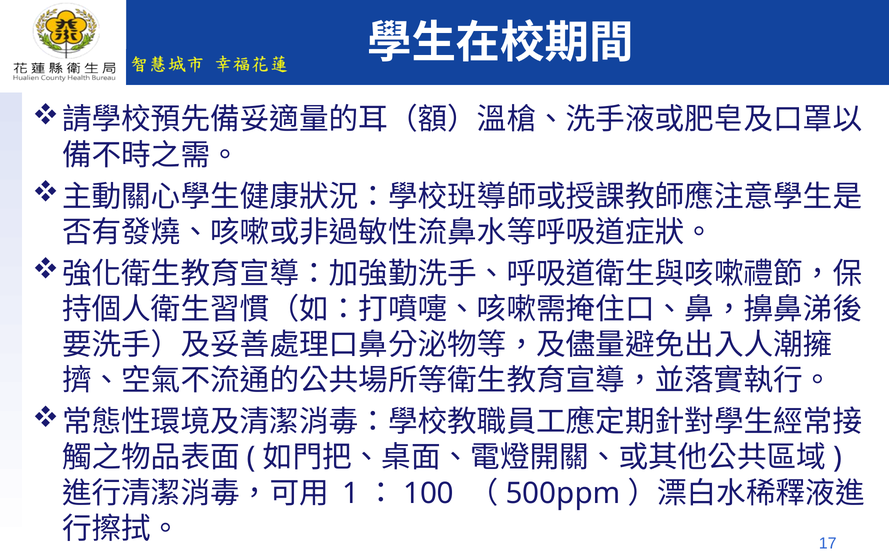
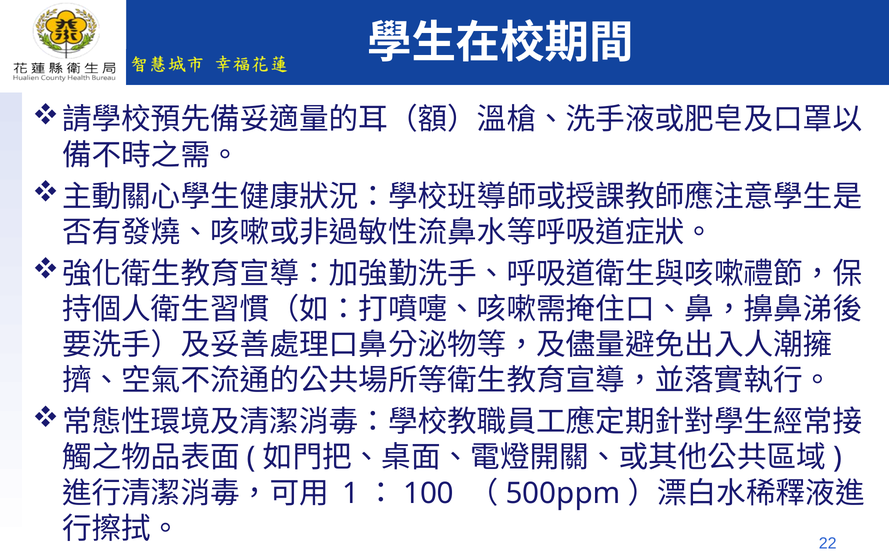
17: 17 -> 22 (828, 543)
